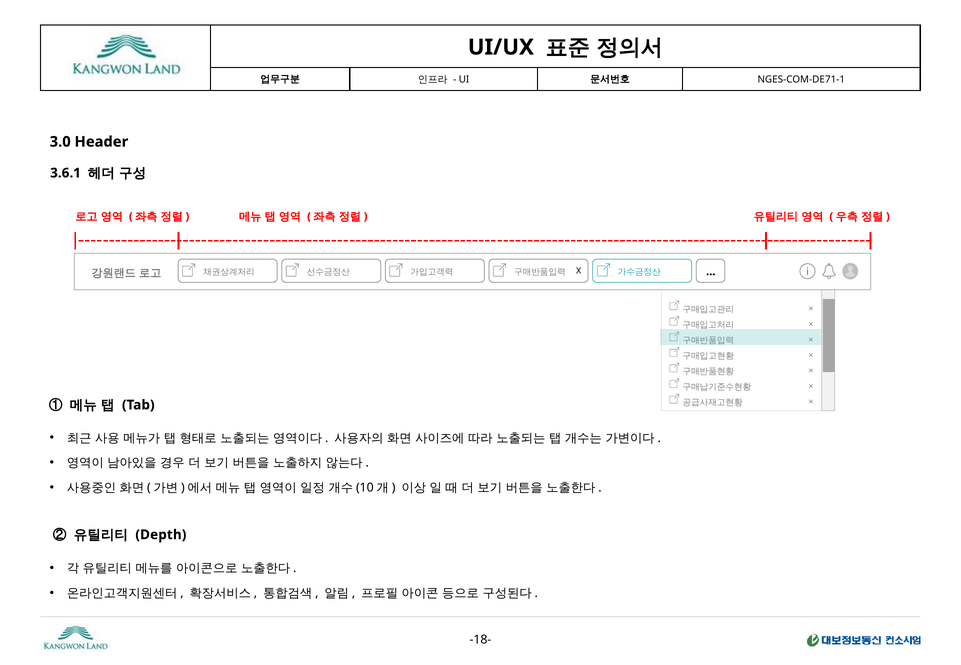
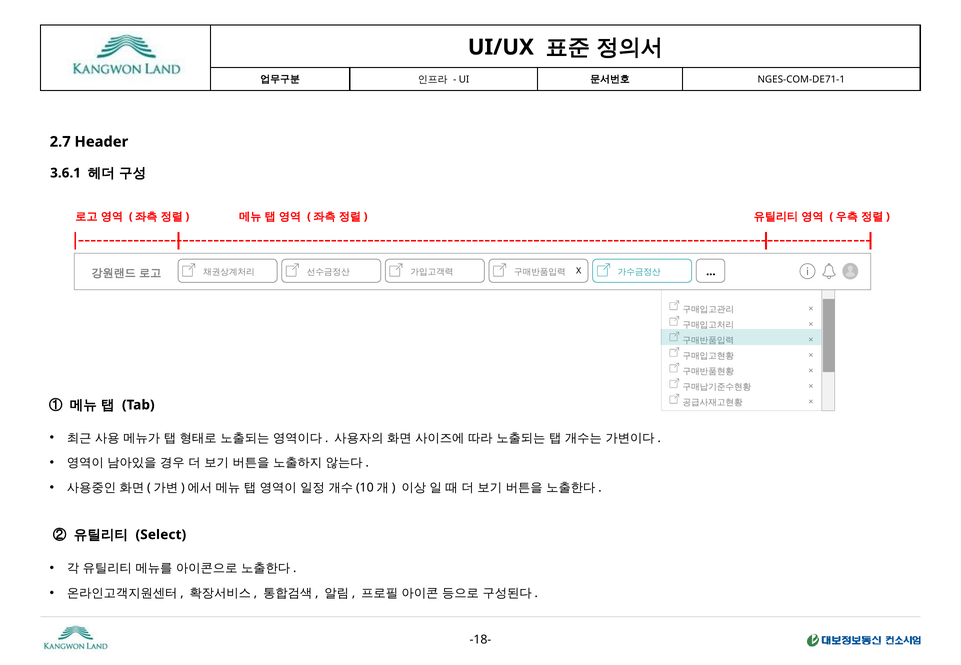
3.0: 3.0 -> 2.7 (60, 142)
Depth: Depth -> Select (161, 535)
